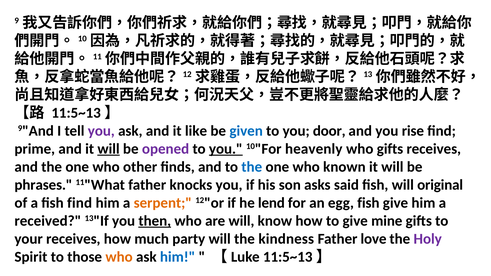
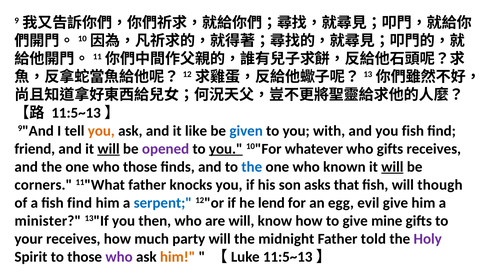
you colour: purple -> orange (101, 131)
door: door -> with (329, 131)
you rise: rise -> fish (413, 131)
prime: prime -> friend (35, 149)
heavenly: heavenly -> whatever (314, 149)
who other: other -> those (140, 167)
will underline: none -> present (392, 167)
phrases: phrases -> corners (43, 185)
said: said -> that (346, 185)
original: original -> though (440, 185)
serpent colour: orange -> blue (163, 203)
egg fish: fish -> evil (368, 203)
received: received -> minister (48, 221)
then underline: present -> none (155, 221)
kindness: kindness -> midnight (286, 239)
love: love -> told (373, 239)
who colour: orange -> purple (119, 257)
him colour: blue -> orange (178, 257)
